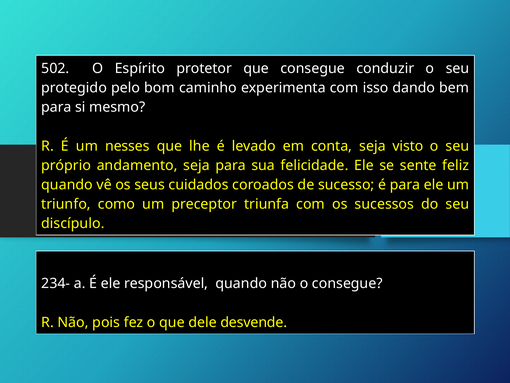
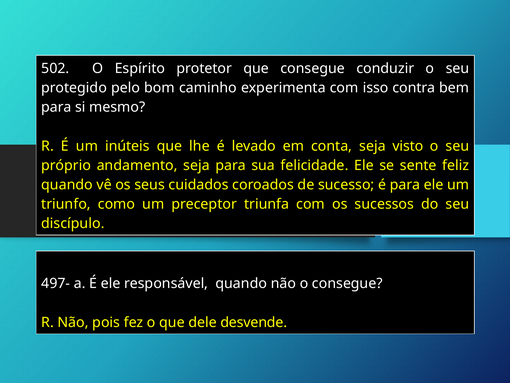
dando: dando -> contra (414, 88)
nesses: nesses -> inúteis (127, 146)
234-: 234- -> 497- (56, 283)
